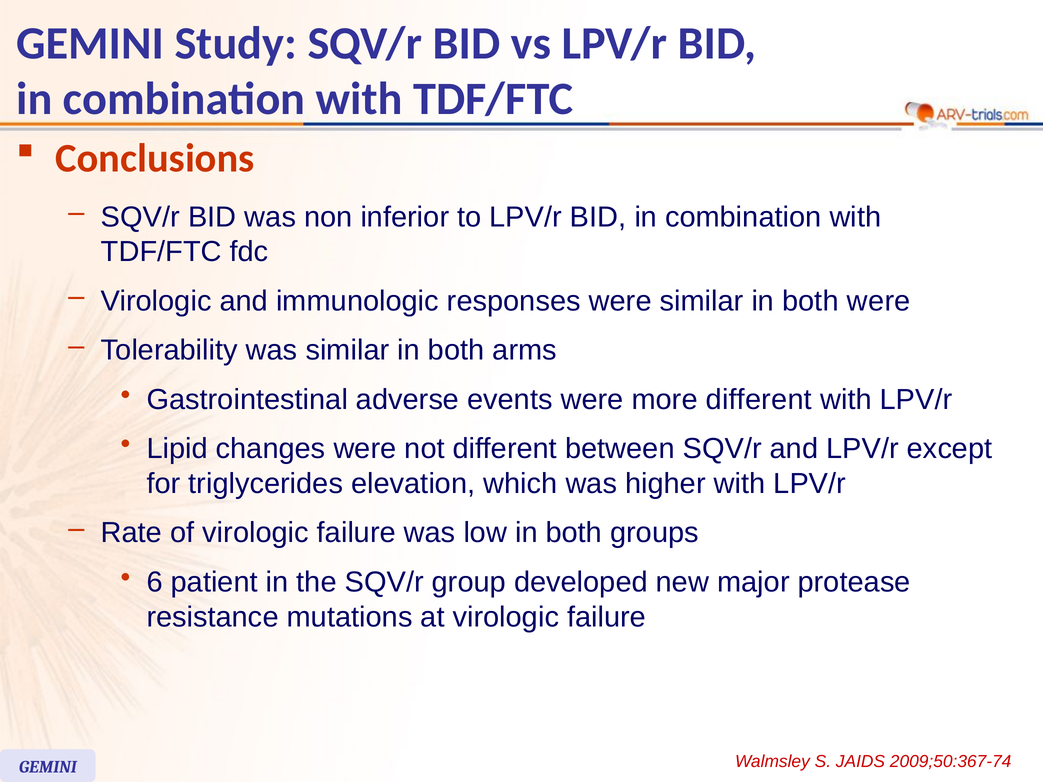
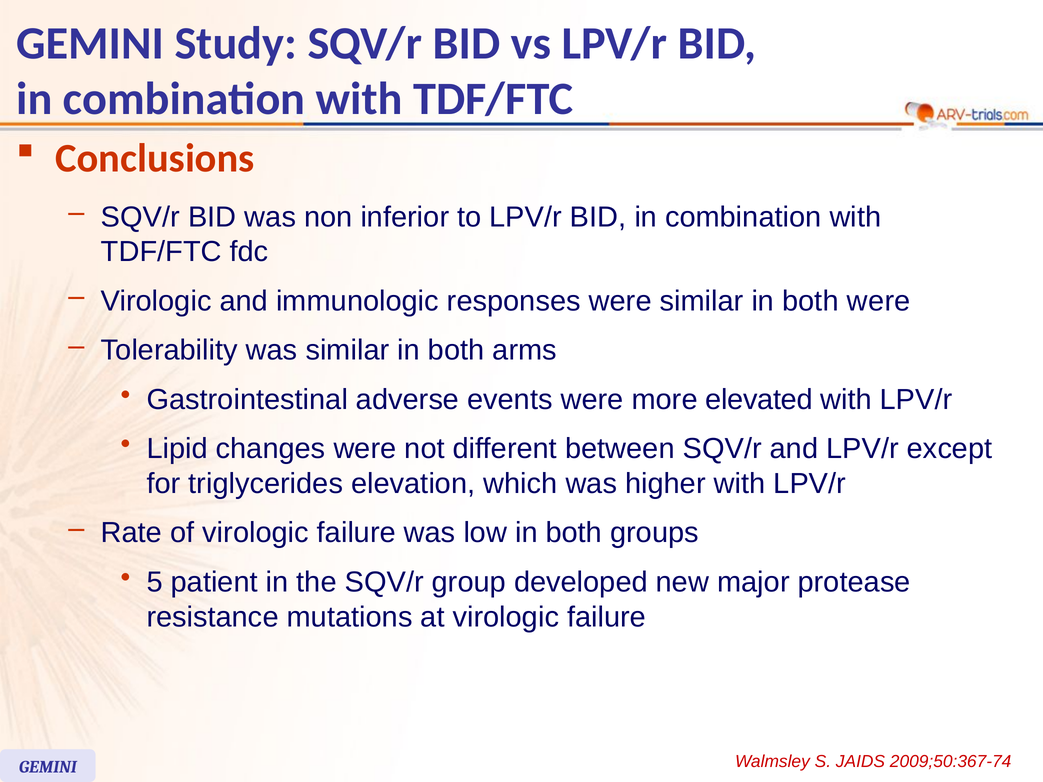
more different: different -> elevated (759, 400)
6: 6 -> 5 (155, 582)
